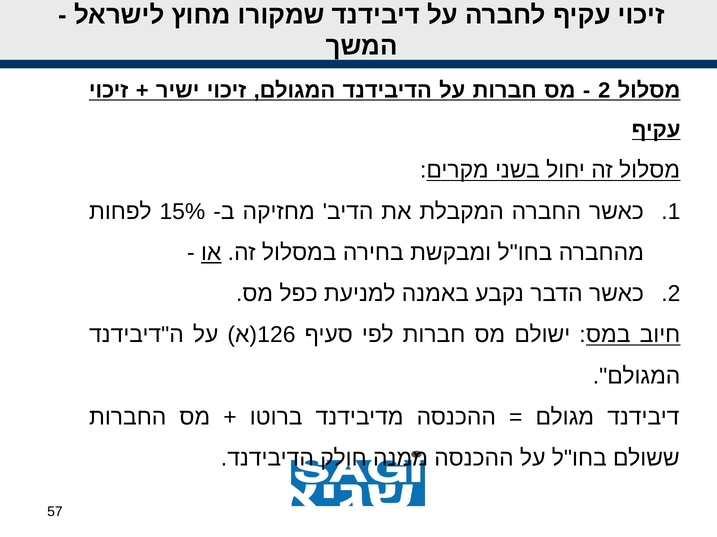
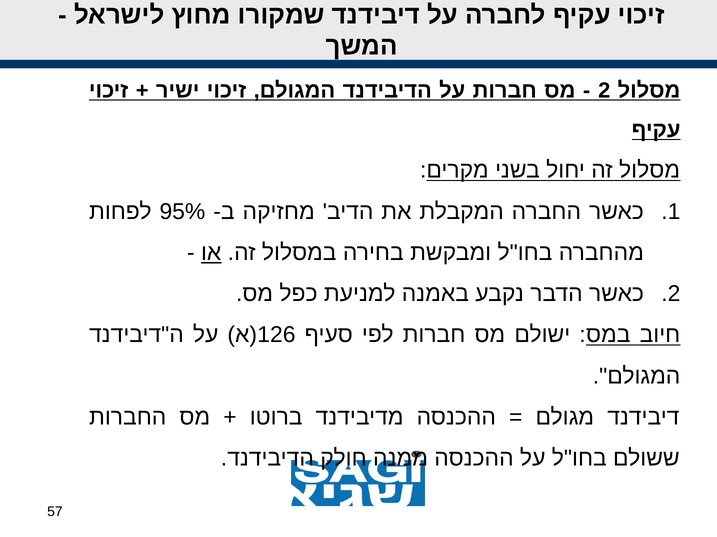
15%: 15% -> 95% (182, 212)
